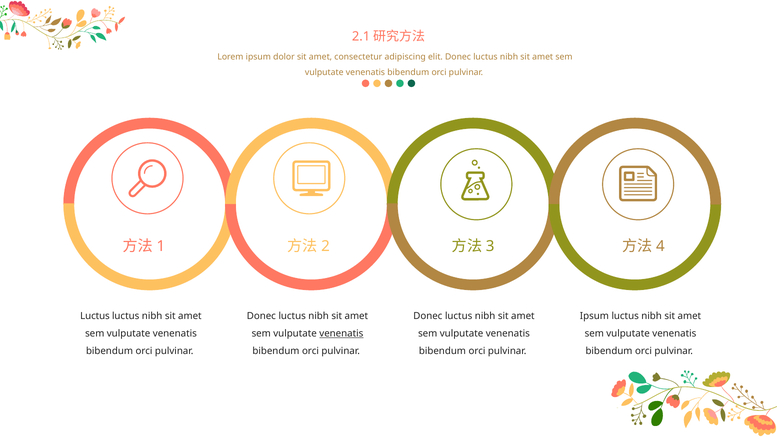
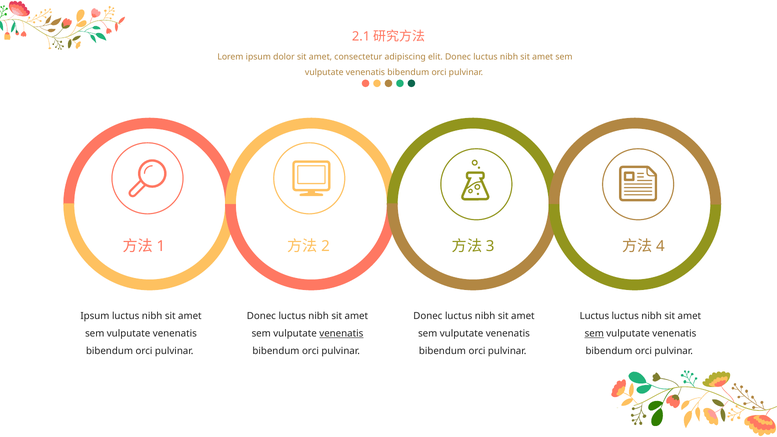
Luctus: Luctus -> Ipsum (95, 316)
Ipsum: Ipsum -> Luctus (594, 316)
sem underline: none -> present (594, 334)
